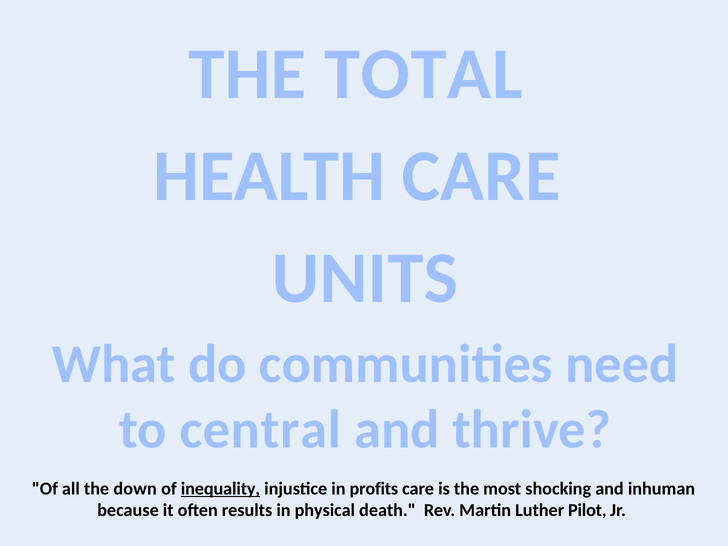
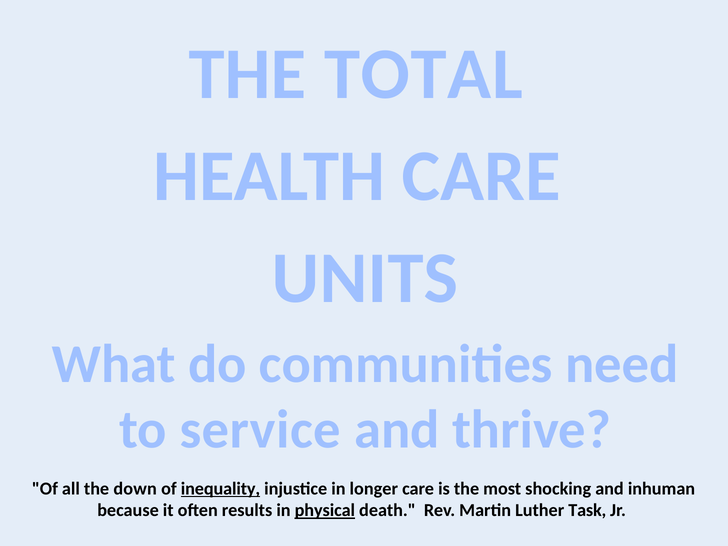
central: central -> service (260, 430)
profits: profits -> longer (374, 489)
physical underline: none -> present (325, 510)
Pilot: Pilot -> Task (587, 510)
